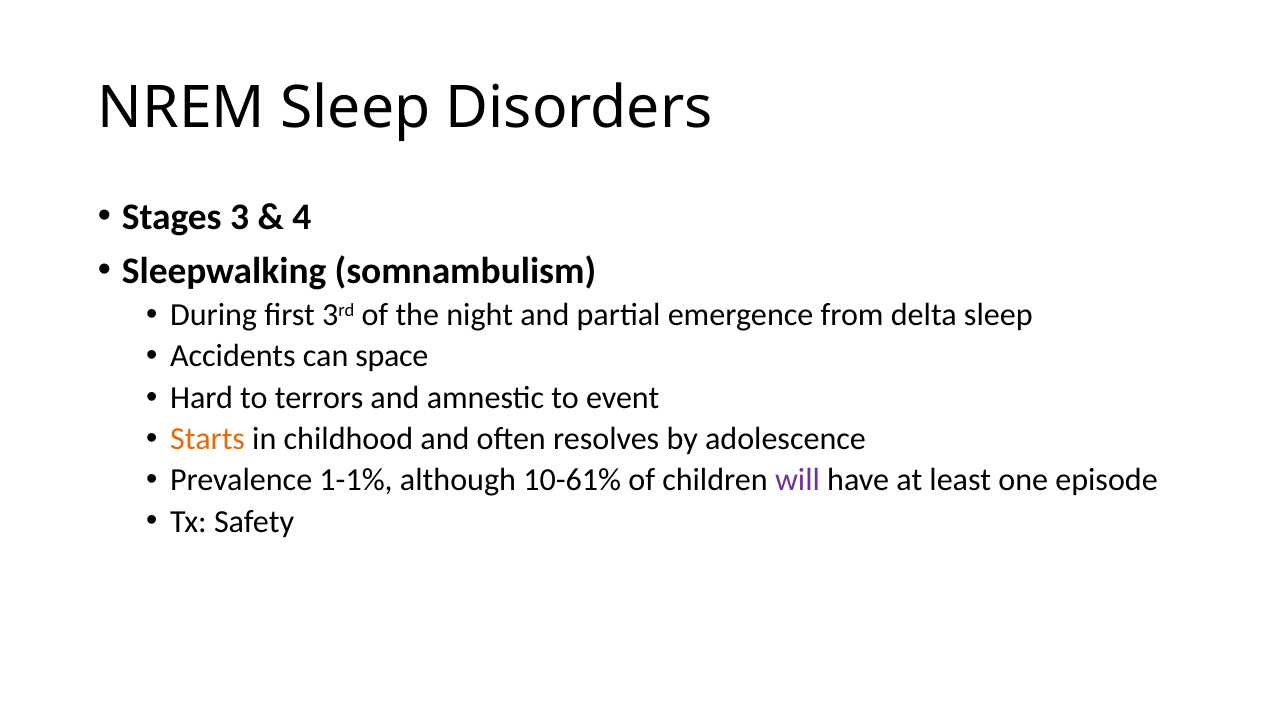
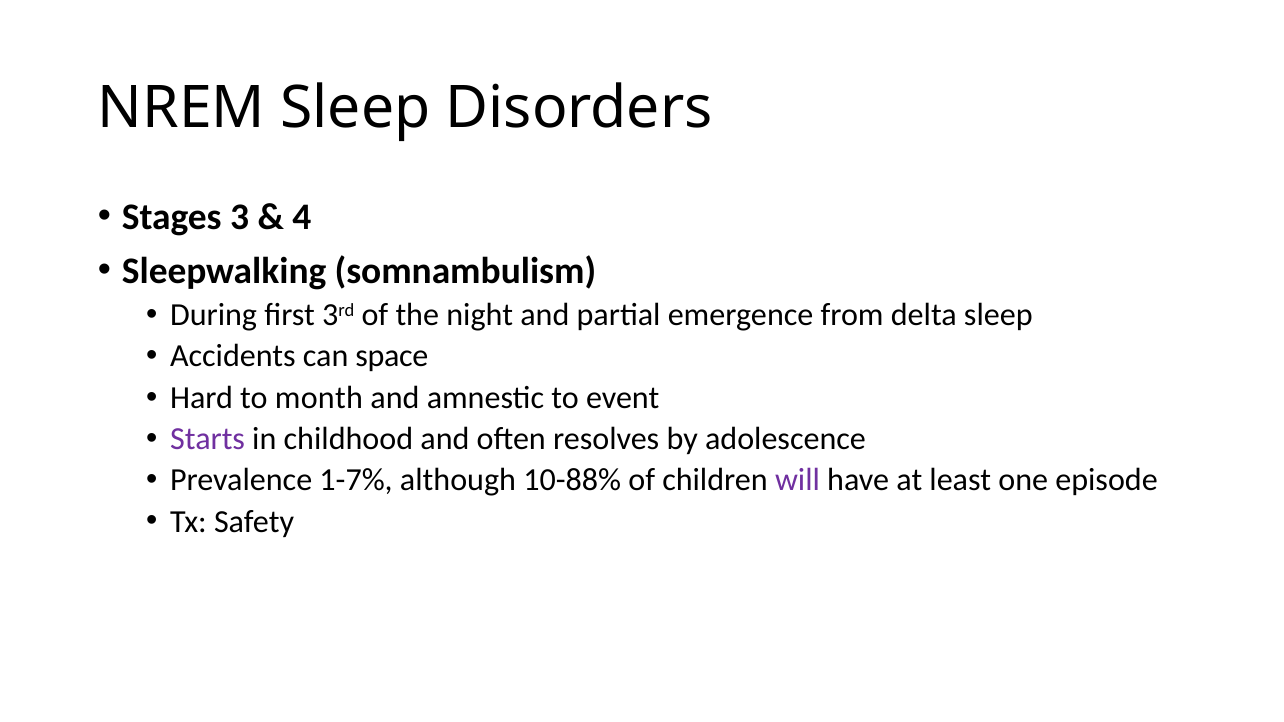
terrors: terrors -> month (319, 398)
Starts colour: orange -> purple (208, 439)
1-1%: 1-1% -> 1-7% (356, 480)
10-61%: 10-61% -> 10-88% (572, 480)
